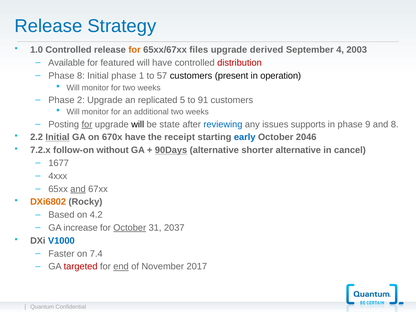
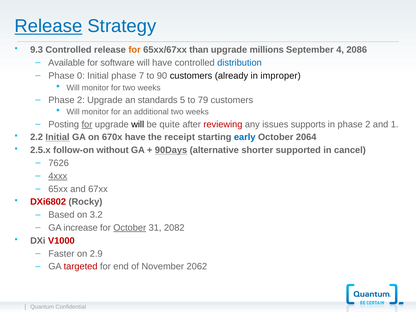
Release underline: none -> present (48, 26)
1.0: 1.0 -> 9.3 (37, 50)
files: files -> than (199, 50)
derived: derived -> millions (267, 50)
2003: 2003 -> 2086 (357, 50)
featured: featured -> software (117, 63)
distribution colour: red -> blue (240, 63)
Phase 8: 8 -> 0 (81, 76)
1: 1 -> 7 (141, 76)
57: 57 -> 90 (162, 76)
present: present -> already (232, 76)
operation: operation -> improper (281, 76)
replicated: replicated -> standards (158, 100)
91: 91 -> 79 (203, 100)
state: state -> quite (170, 124)
reviewing colour: blue -> red (223, 124)
in phase 9: 9 -> 2 (368, 124)
and 8: 8 -> 1 (395, 124)
2046: 2046 -> 2064 (306, 137)
7.2.x: 7.2.x -> 2.5.x (40, 150)
shorter alternative: alternative -> supported (298, 150)
1677: 1677 -> 7626 (59, 163)
4xxx underline: none -> present (58, 176)
and underline: present -> none (78, 189)
DXi6802 colour: orange -> red (48, 202)
4.2: 4.2 -> 3.2 (96, 215)
2037: 2037 -> 2082 (174, 228)
V1000 colour: blue -> red (61, 241)
7.4: 7.4 -> 2.9 (96, 254)
end underline: present -> none (121, 267)
2017: 2017 -> 2062 (197, 267)
